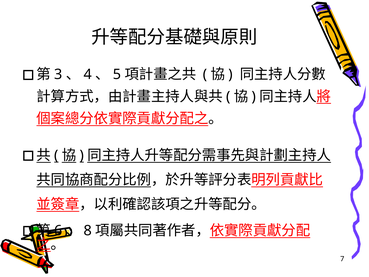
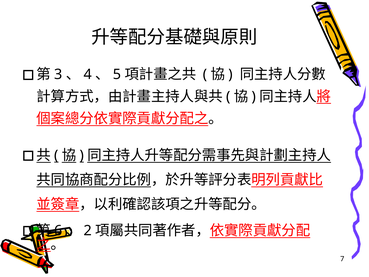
8: 8 -> 2 (88, 230)
